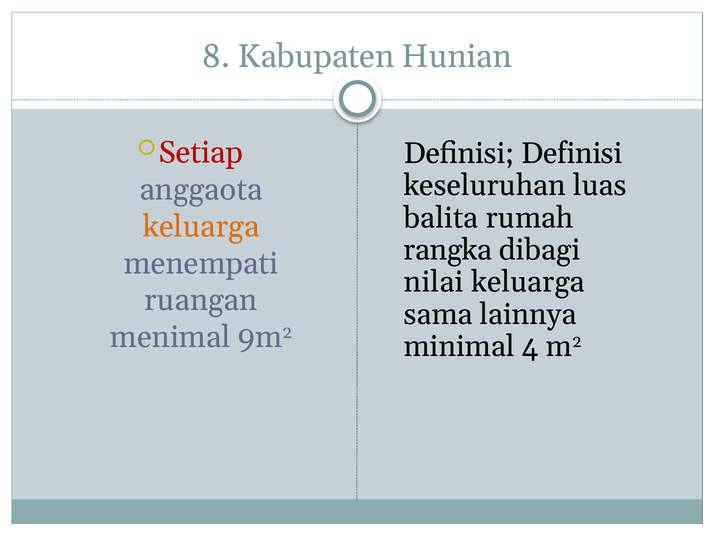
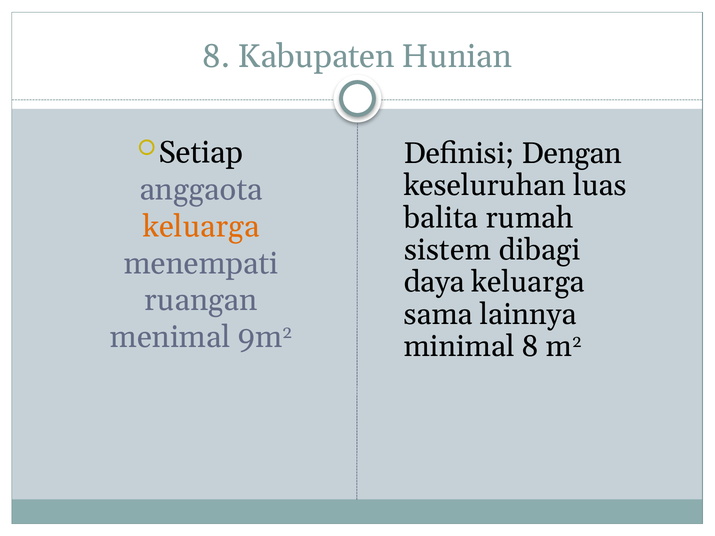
Setiap colour: red -> black (201, 153)
Definisi Definisi: Definisi -> Dengan (572, 153)
rangka: rangka -> sistem (448, 250)
nilai: nilai -> daya (434, 282)
minimal 4: 4 -> 8 (530, 347)
